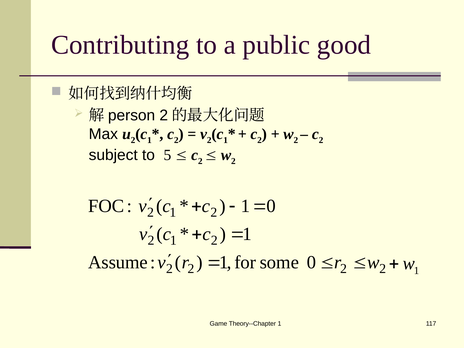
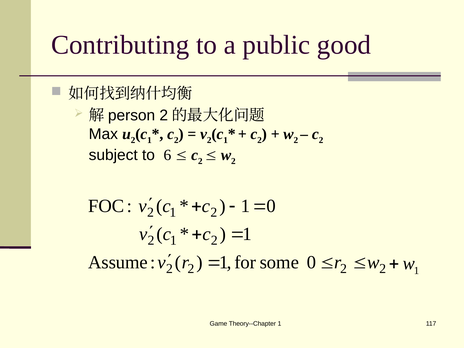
5: 5 -> 6 (167, 155)
